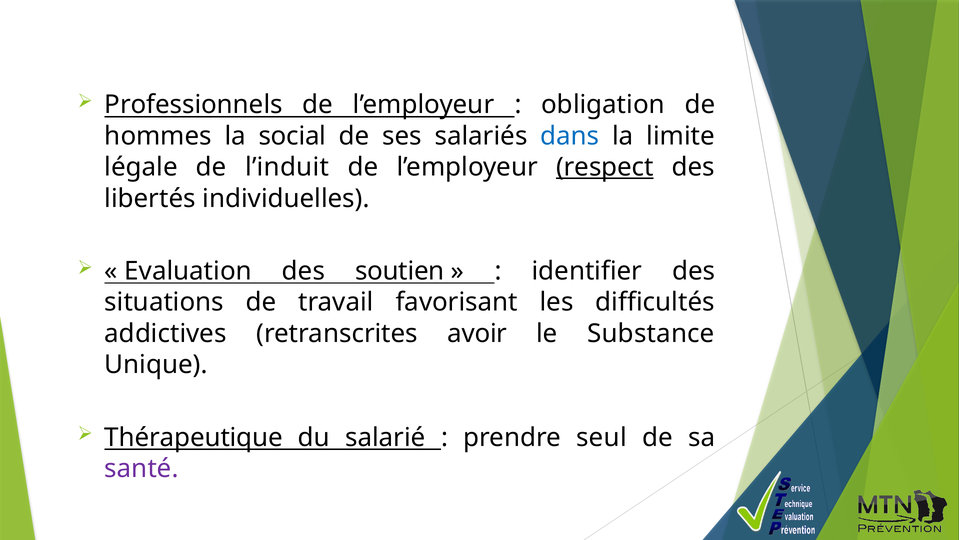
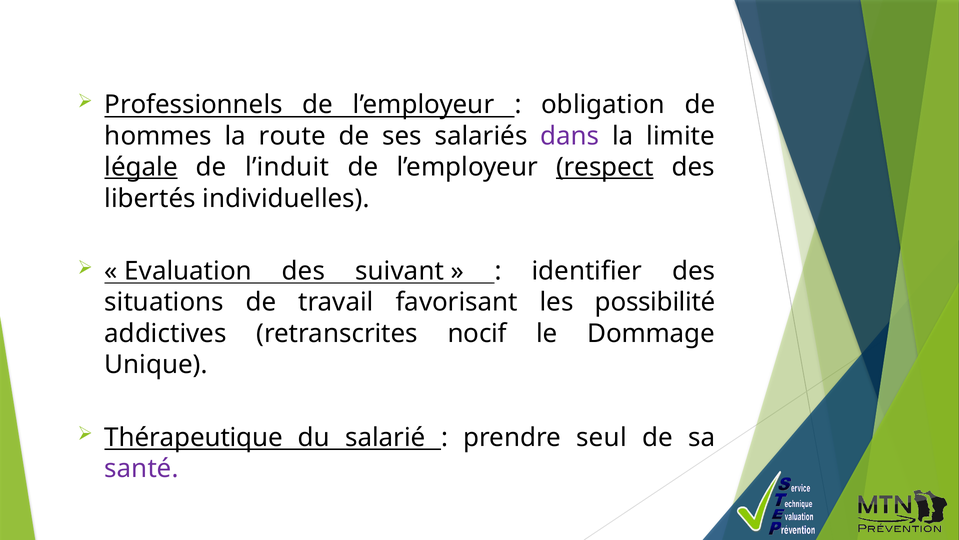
social: social -> route (292, 136)
dans colour: blue -> purple (570, 136)
légale underline: none -> present (141, 167)
soutien: soutien -> suivant (400, 271)
difficultés: difficultés -> possibilité (655, 302)
avoir: avoir -> nocif (477, 333)
Substance: Substance -> Dommage (651, 333)
